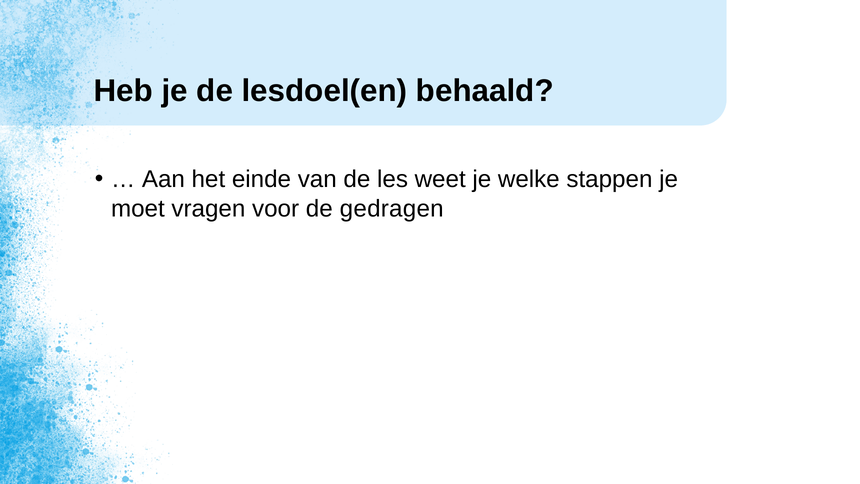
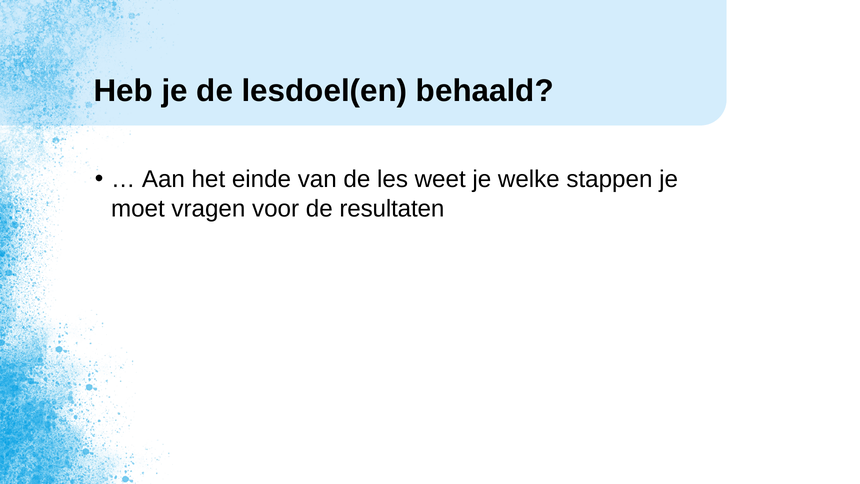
gedragen: gedragen -> resultaten (392, 208)
